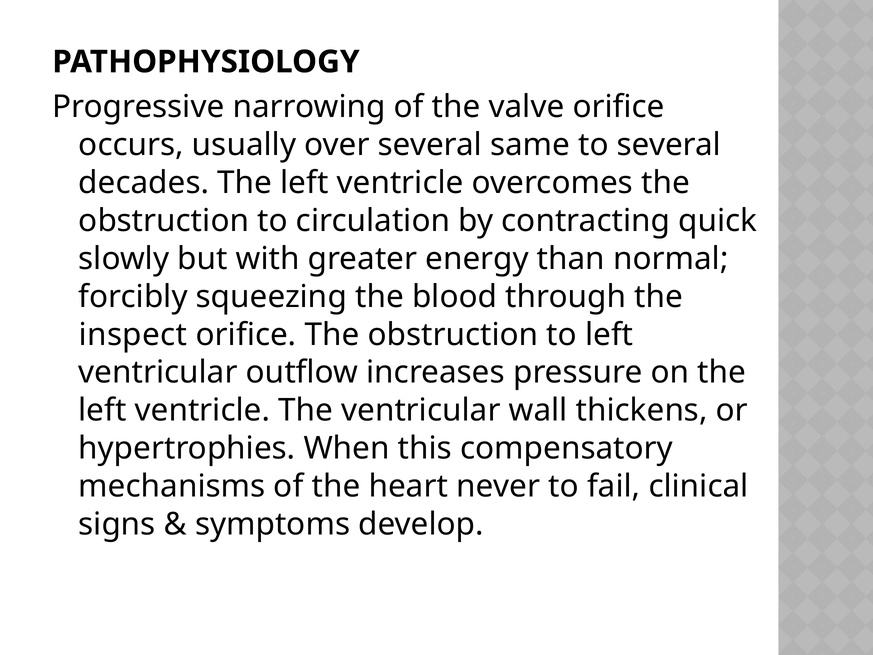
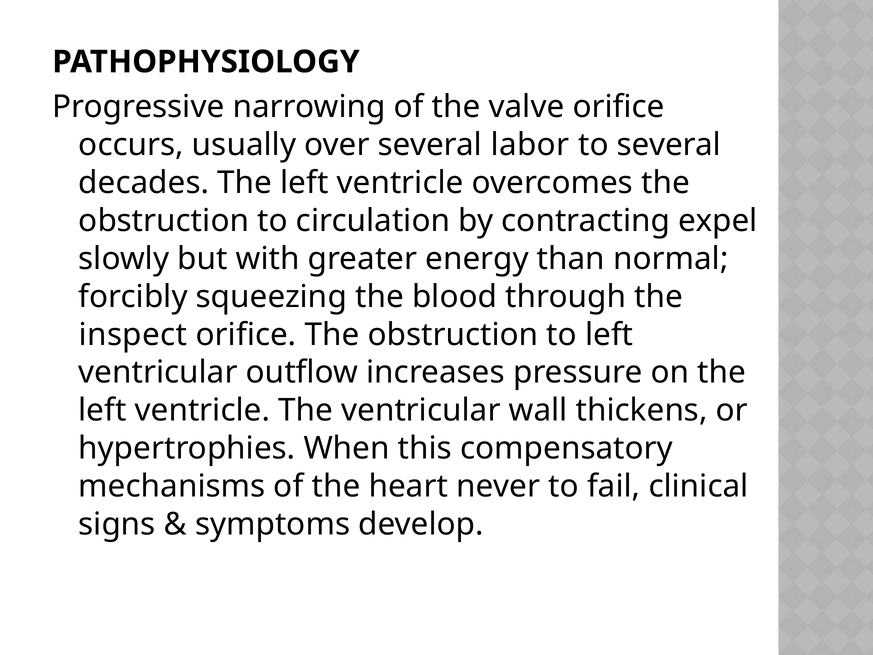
same: same -> labor (530, 145)
quick: quick -> expel (718, 221)
